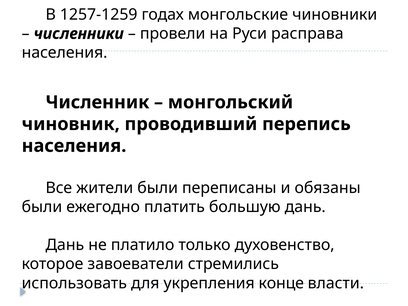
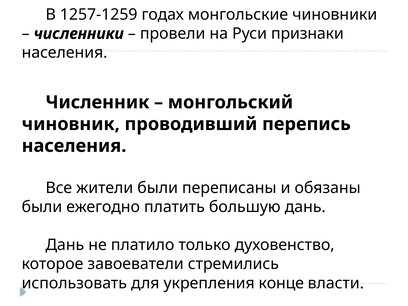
расправа: расправа -> признаки (307, 34)
